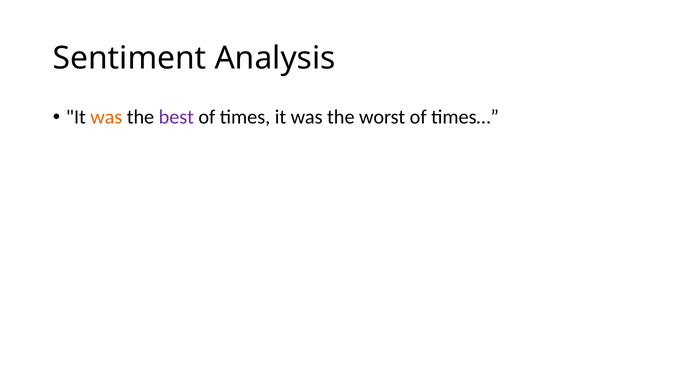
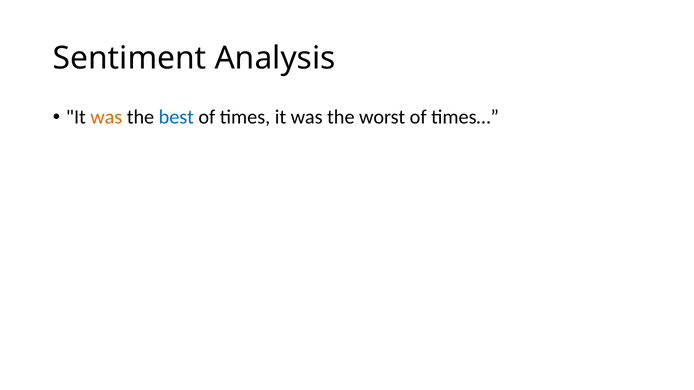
best colour: purple -> blue (176, 117)
